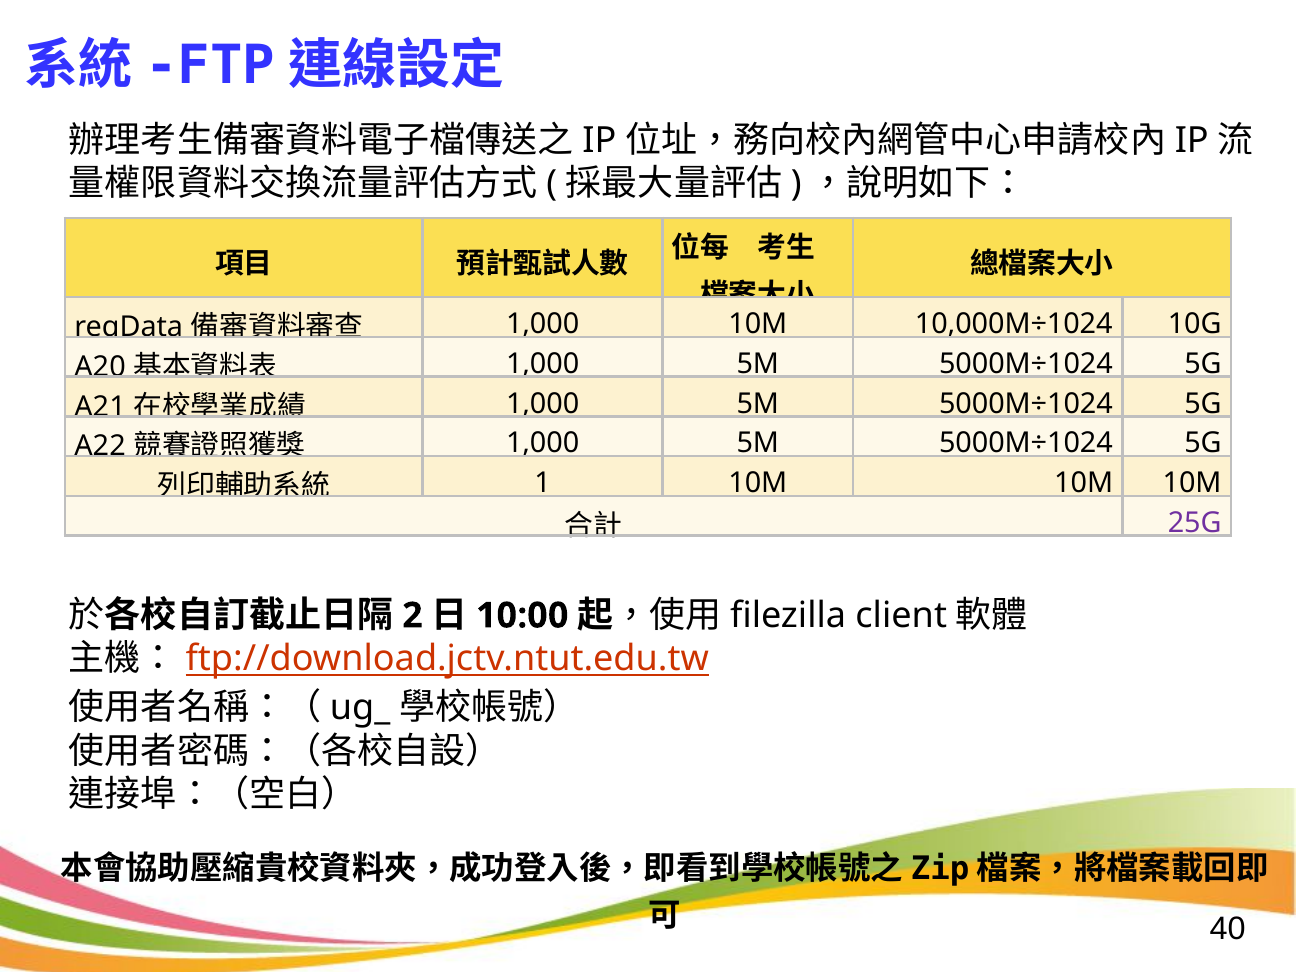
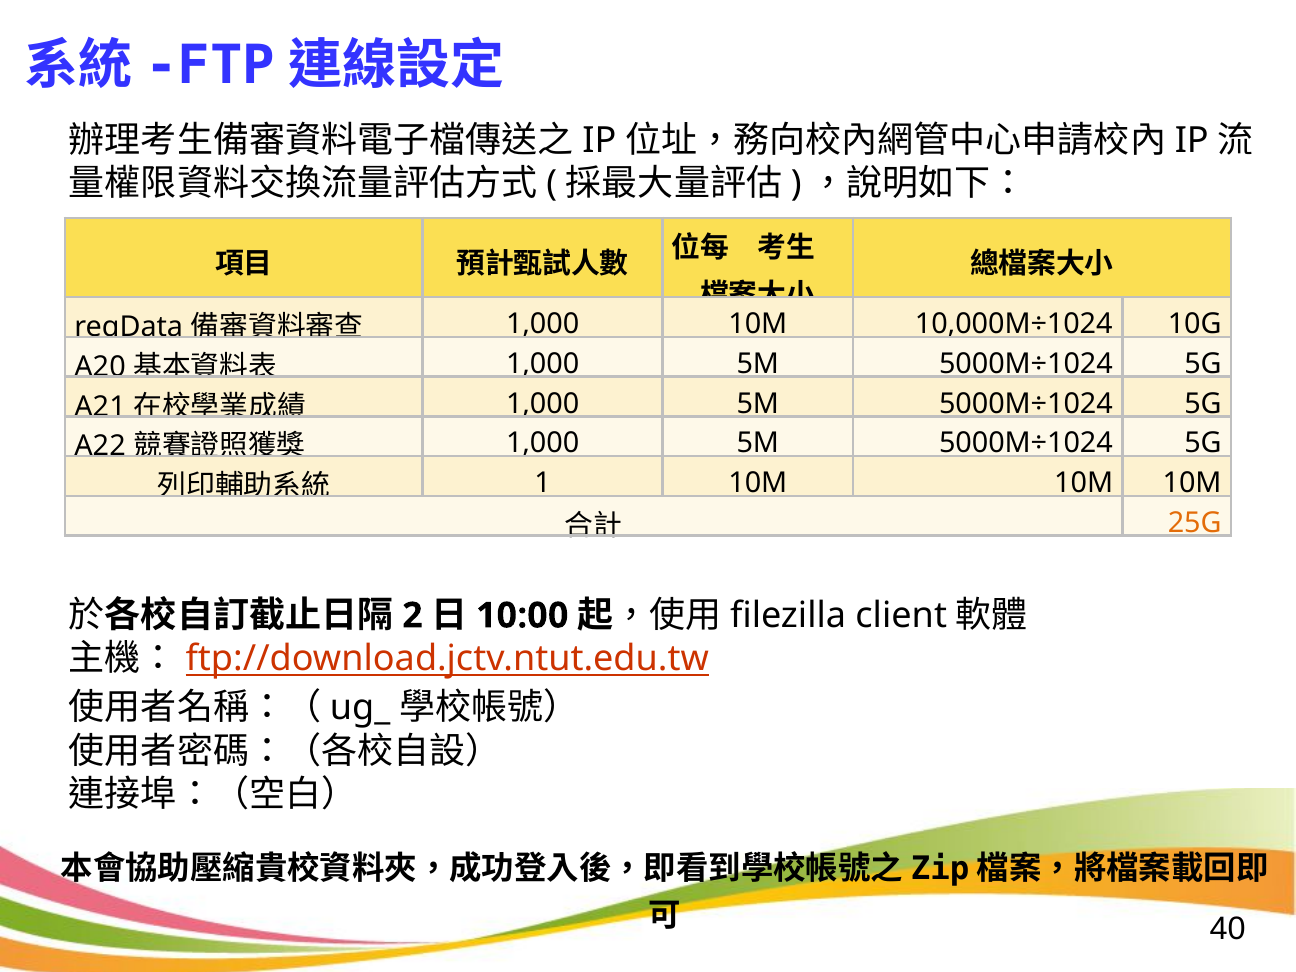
25G colour: purple -> orange (1195, 523)
